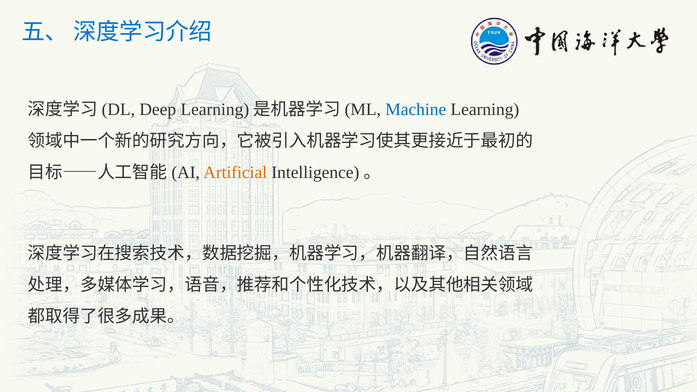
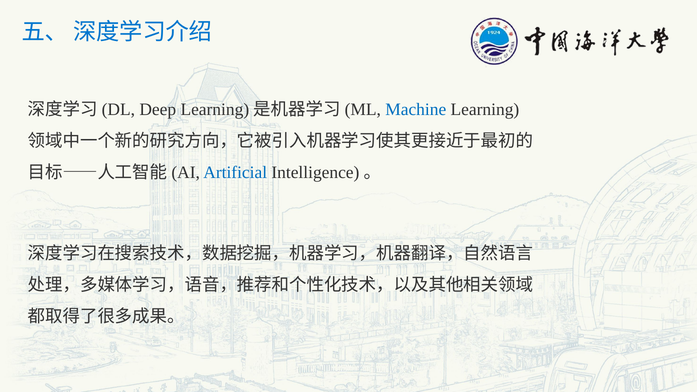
Artificial colour: orange -> blue (235, 172)
